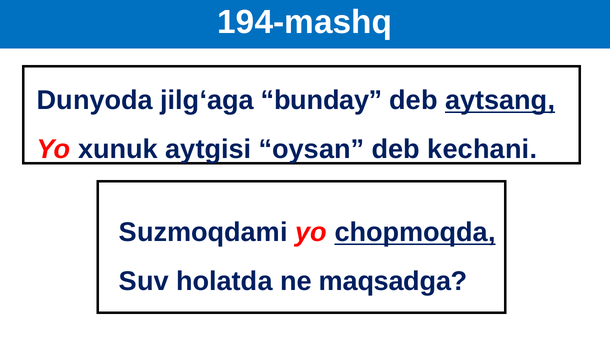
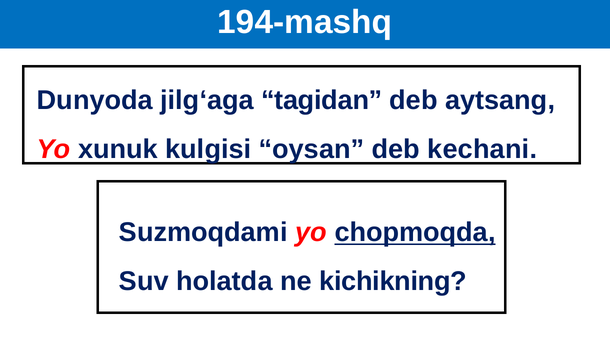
bunday: bunday -> tagidan (322, 100)
aytsang underline: present -> none (500, 100)
aytgisi: aytgisi -> kulgisi (208, 149)
maqsadga: maqsadga -> kichikning (393, 281)
